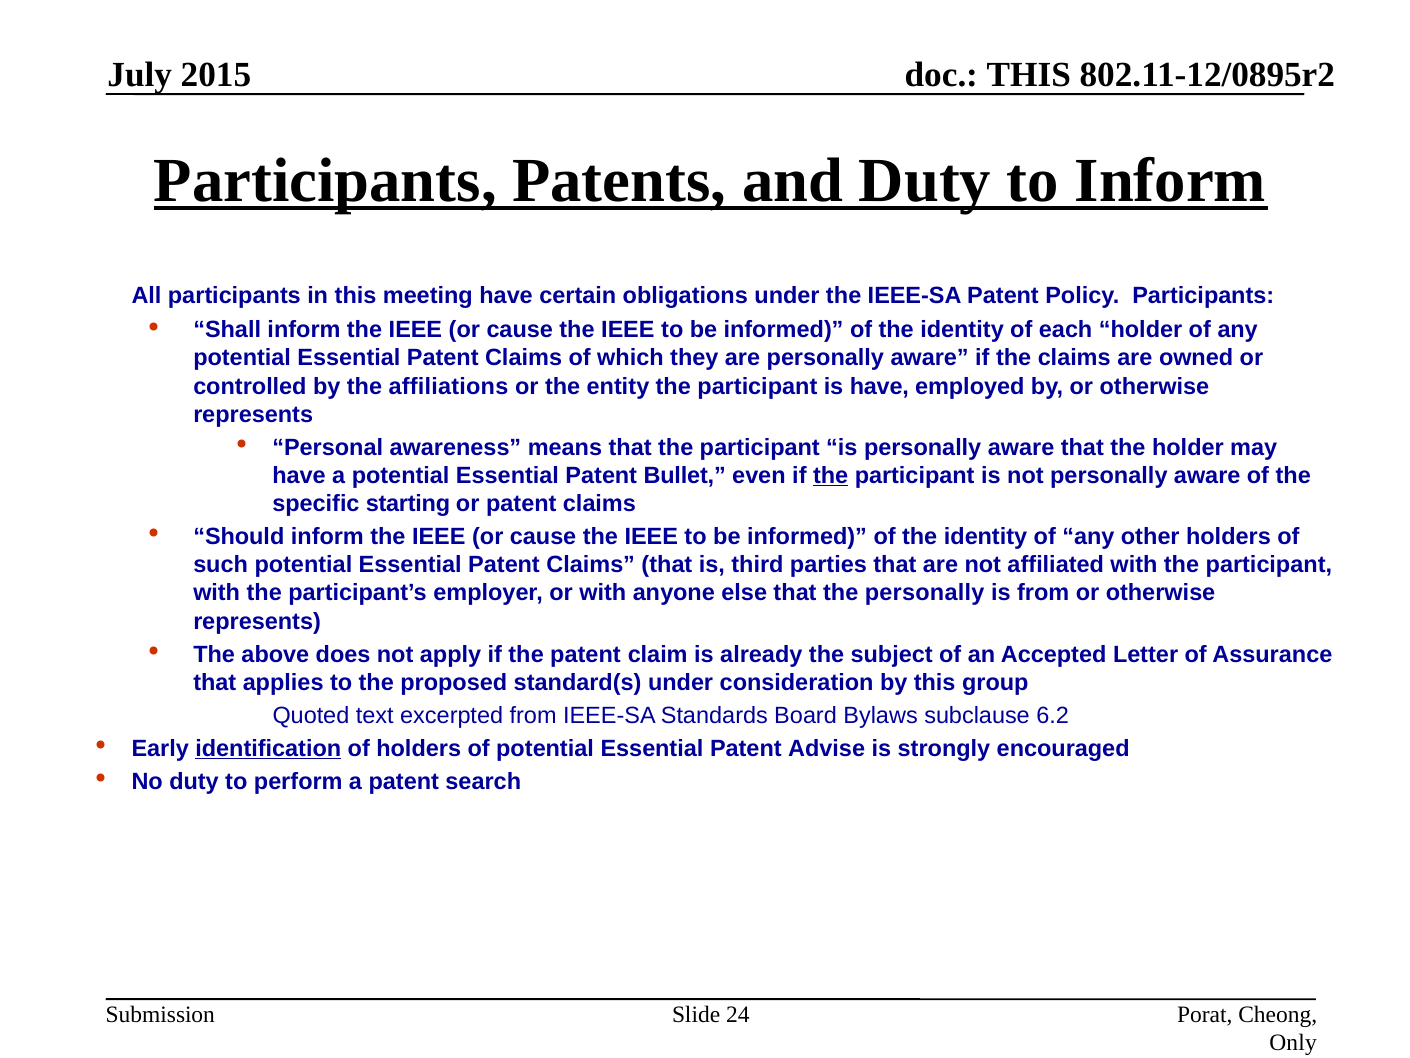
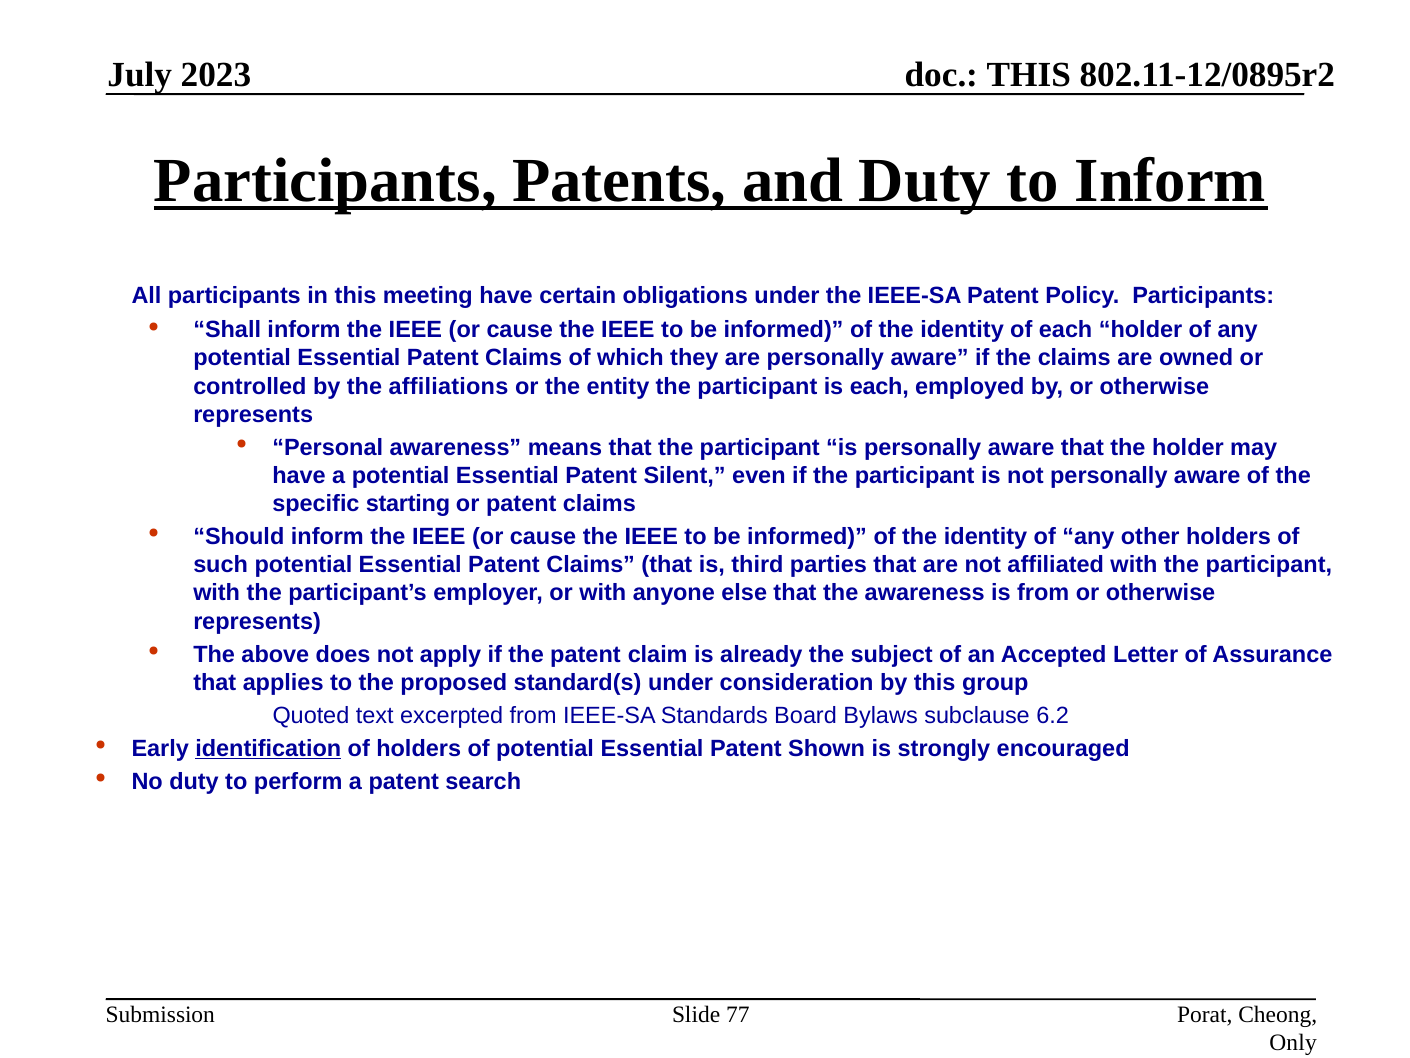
2015: 2015 -> 2023 (216, 75)
is have: have -> each (879, 386)
Bullet: Bullet -> Silent (685, 475)
the underline: present -> none (831, 475)
the personally: personally -> awareness (925, 593)
Advise: Advise -> Shown (827, 748)
24: 24 -> 77 (738, 1014)
